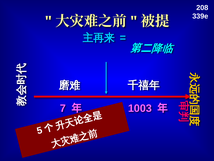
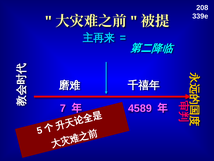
1003: 1003 -> 4589 (140, 108)
